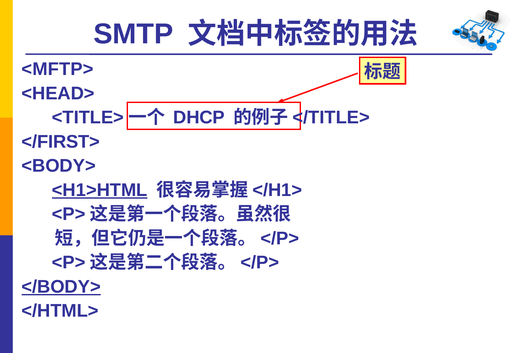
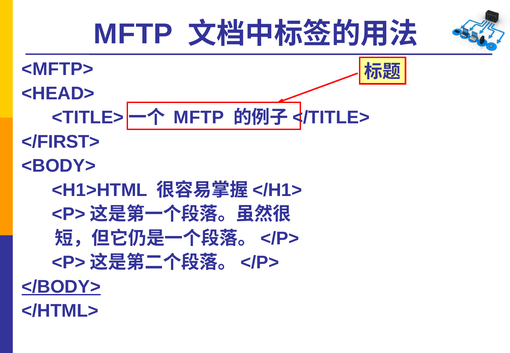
SMTP: SMTP -> MFTP (133, 34)
DHCP: DHCP -> MFTP (199, 118)
<H1>HTML underline: present -> none (100, 190)
